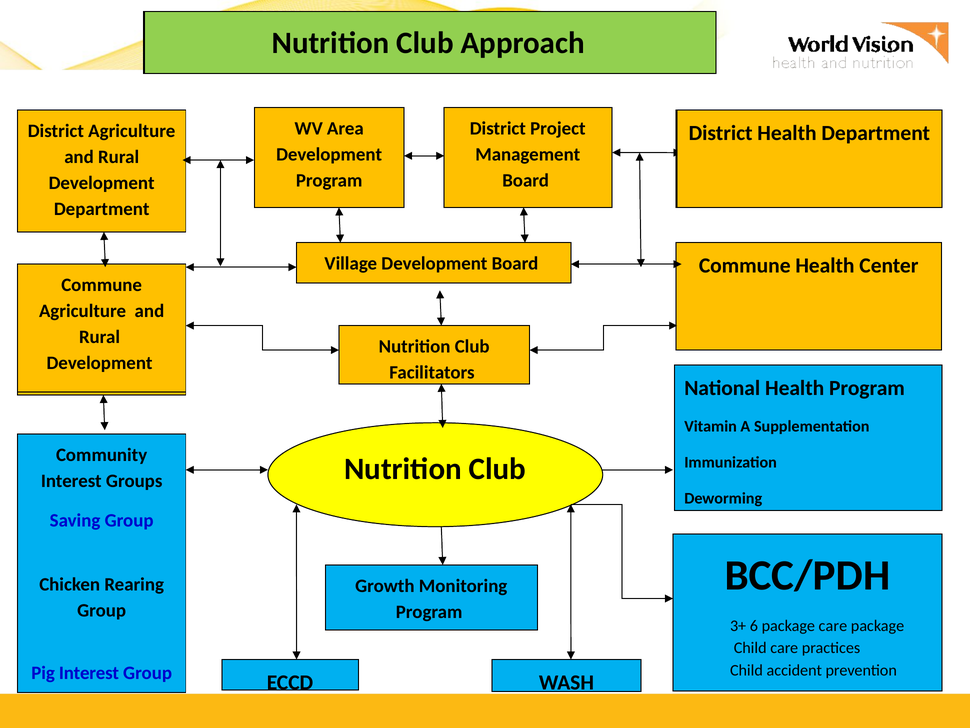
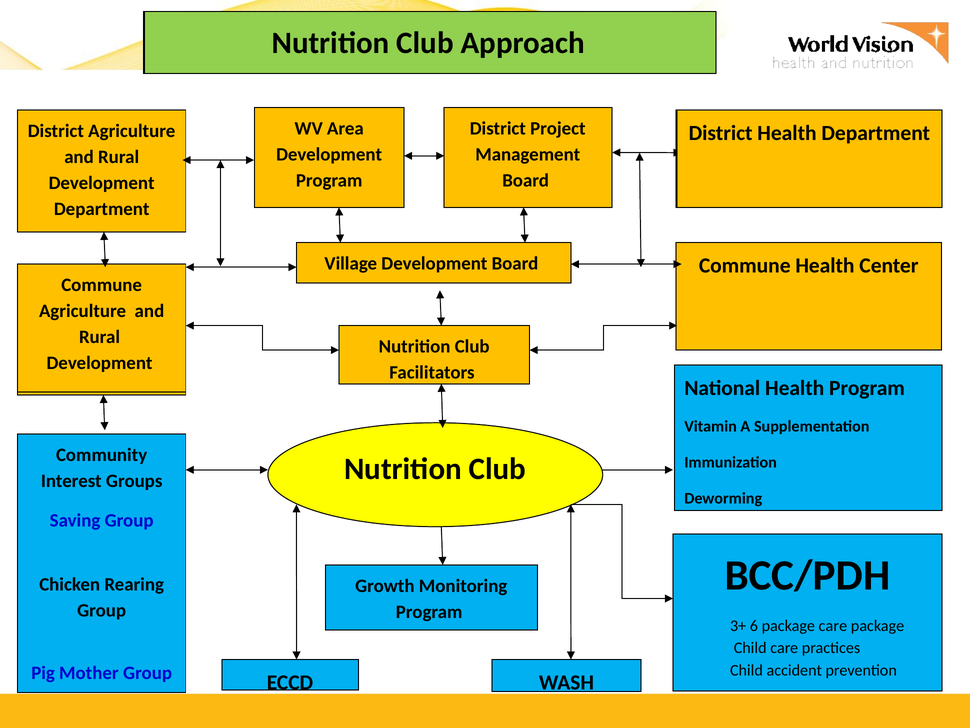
Pig Interest: Interest -> Mother (89, 672)
